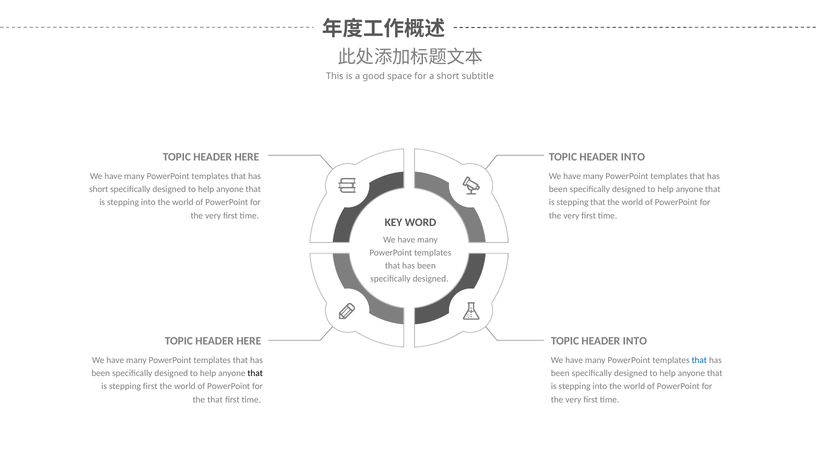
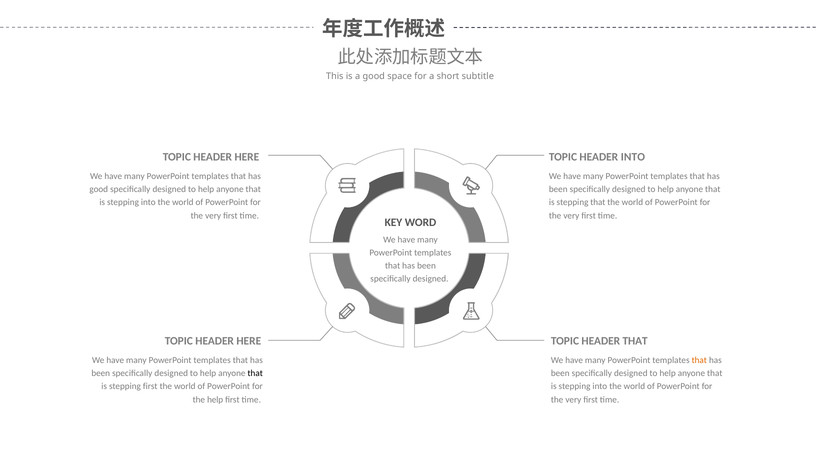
short: short -> good (99, 189)
INTO: INTO -> THAT (635, 341)
that colour: blue -> orange (699, 360)
the that: that -> help (215, 400)
